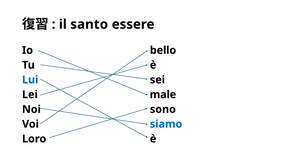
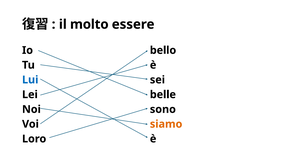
santo: santo -> molto (89, 24)
male: male -> belle (163, 94)
siamo colour: blue -> orange (166, 124)
